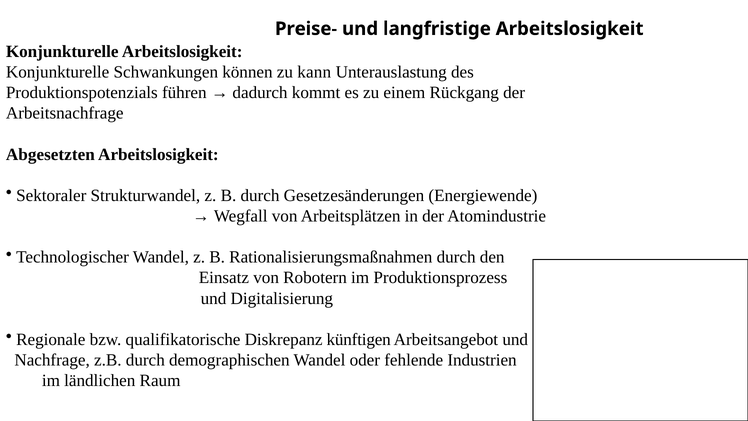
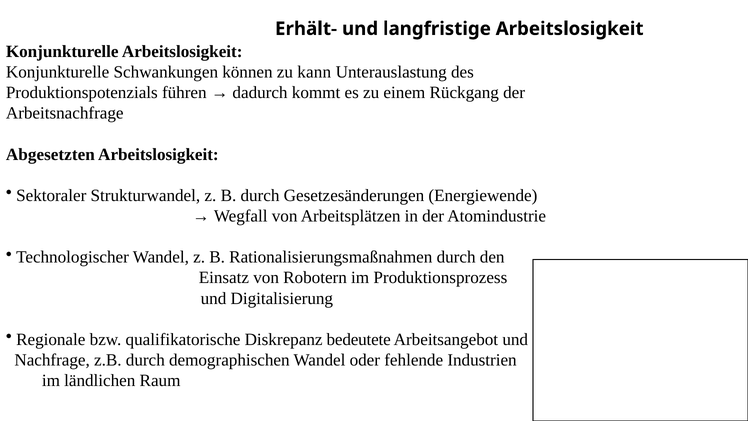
Preise-: Preise- -> Erhält- (306, 29)
künftigen: künftigen -> bedeutete (359, 339)
